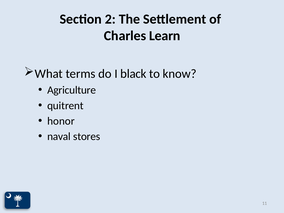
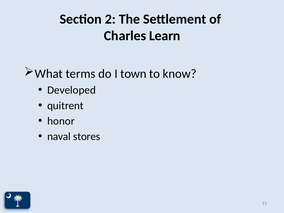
black: black -> town (133, 74)
Agriculture: Agriculture -> Developed (72, 90)
